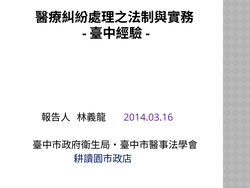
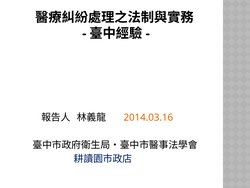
2014.03.16 colour: purple -> orange (148, 117)
